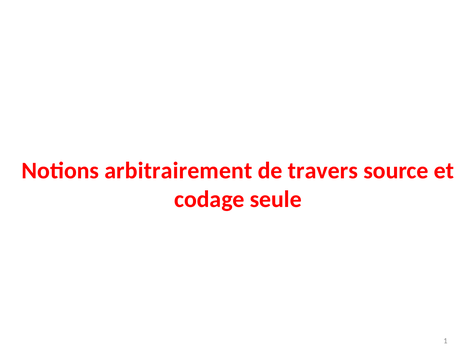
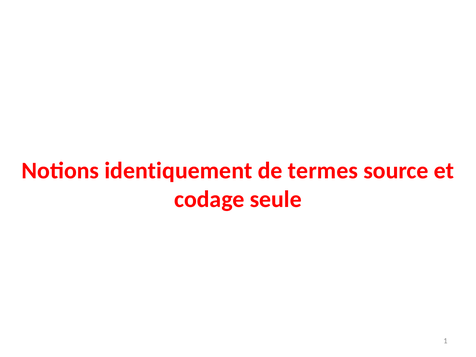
arbitrairement: arbitrairement -> identiquement (178, 171)
travers: travers -> termes (323, 171)
